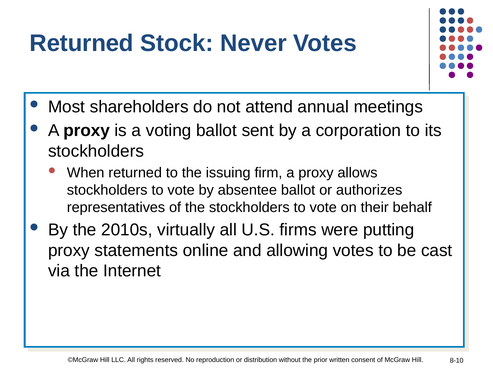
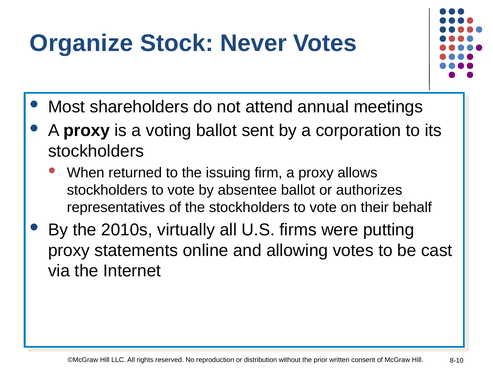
Returned: Returned -> Organize (81, 43)
